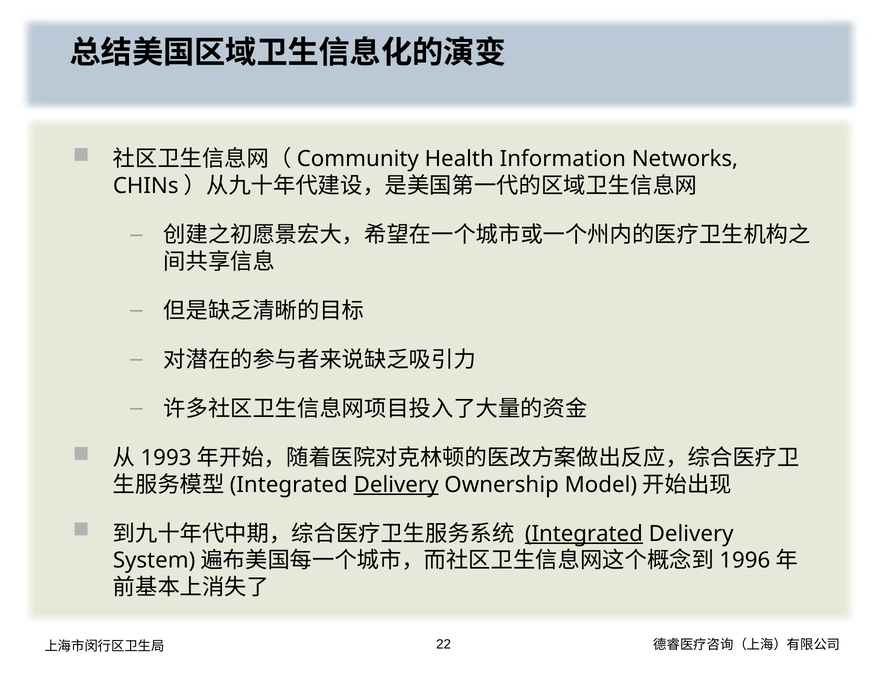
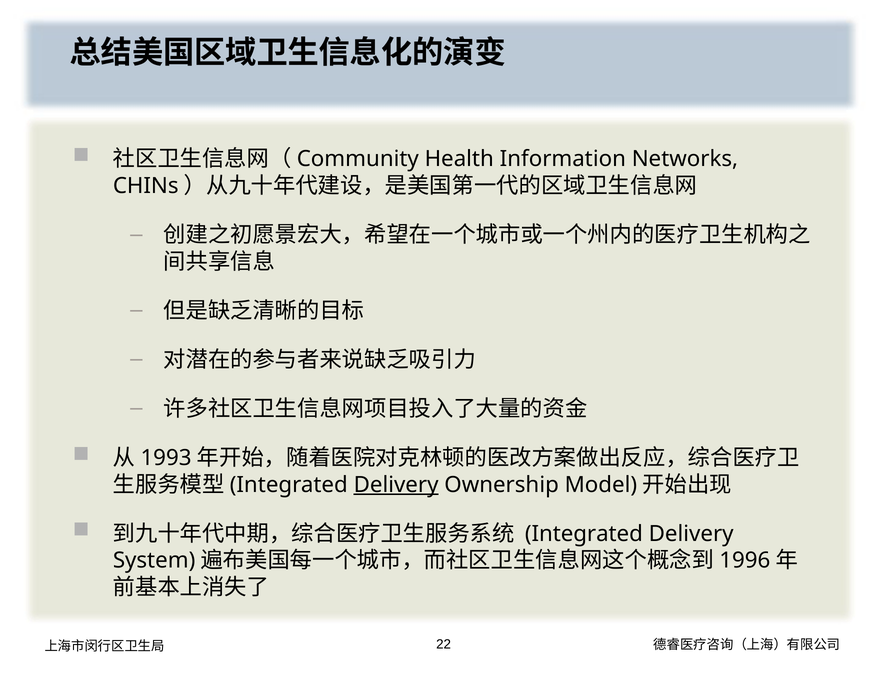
Integrated underline: present -> none (584, 533)
